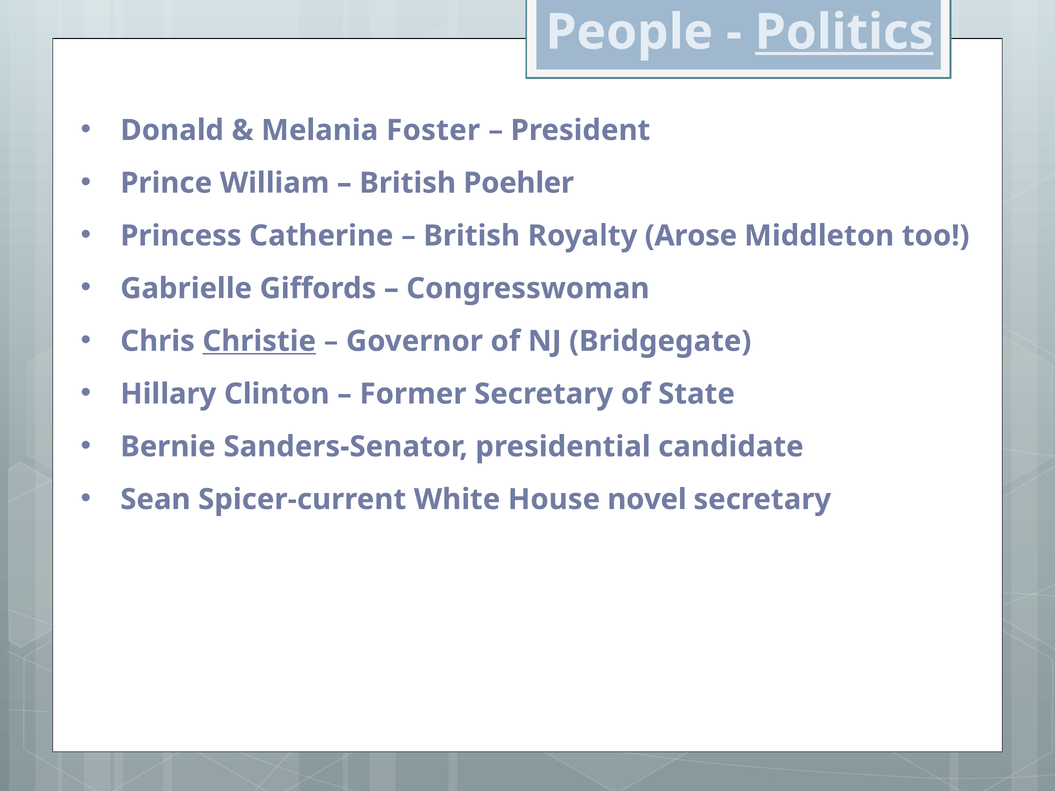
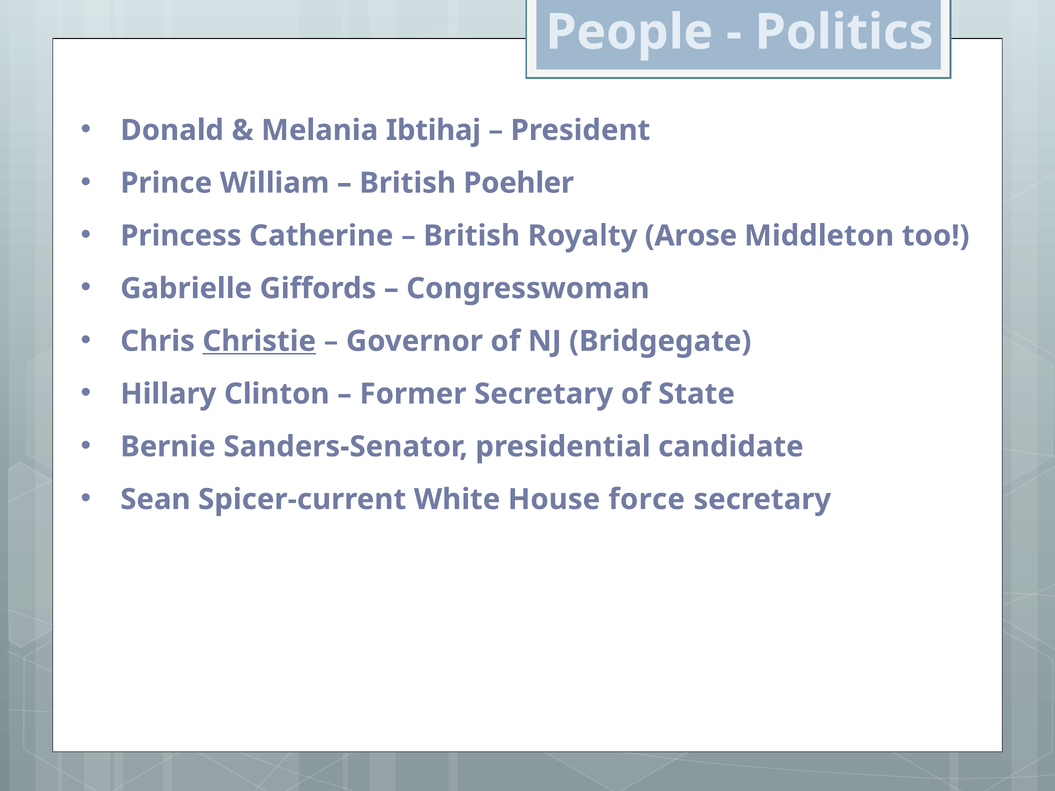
Politics underline: present -> none (844, 32)
Foster: Foster -> Ibtihaj (433, 130)
novel: novel -> force (647, 500)
